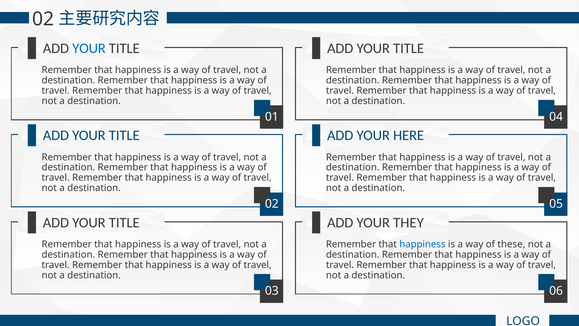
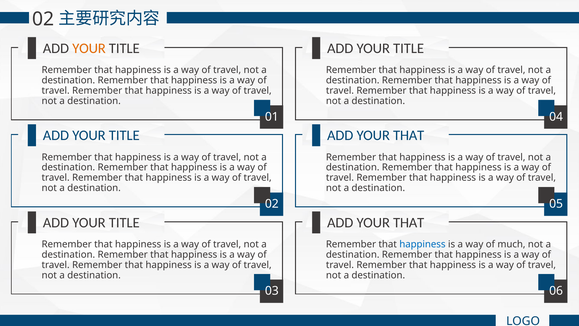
YOUR colour: blue -> orange (89, 48)
HERE: HERE -> THAT (409, 135)
THEY: THEY -> THAT (409, 222)
these: these -> much (511, 244)
